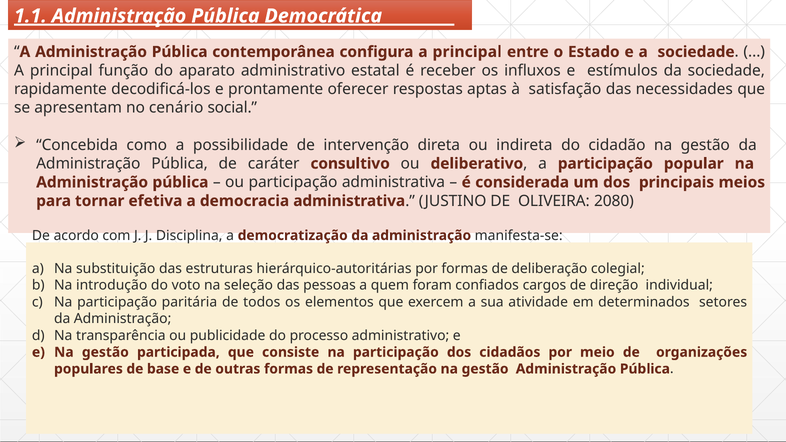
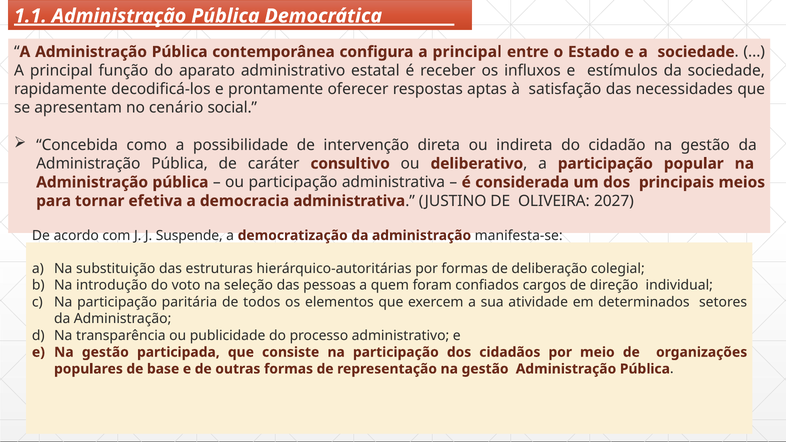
2080: 2080 -> 2027 (614, 201)
Disciplina: Disciplina -> Suspende (189, 235)
